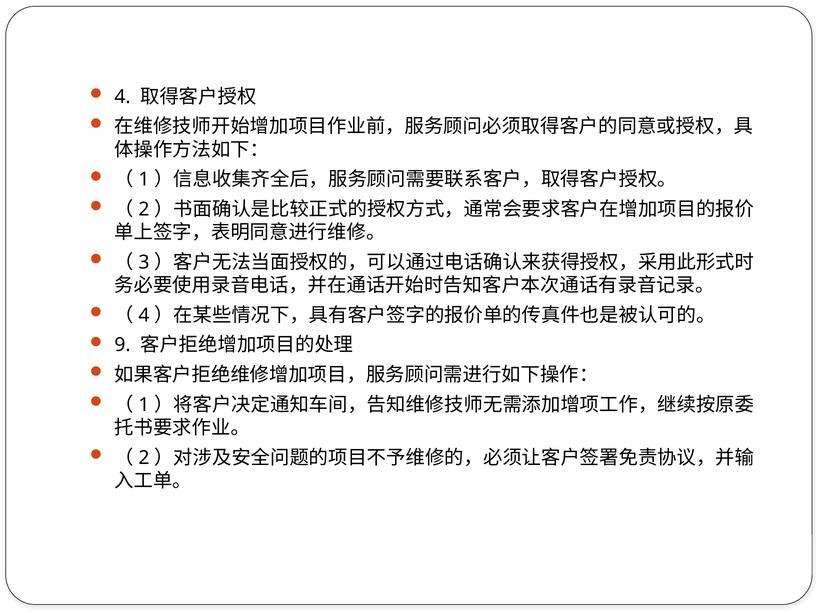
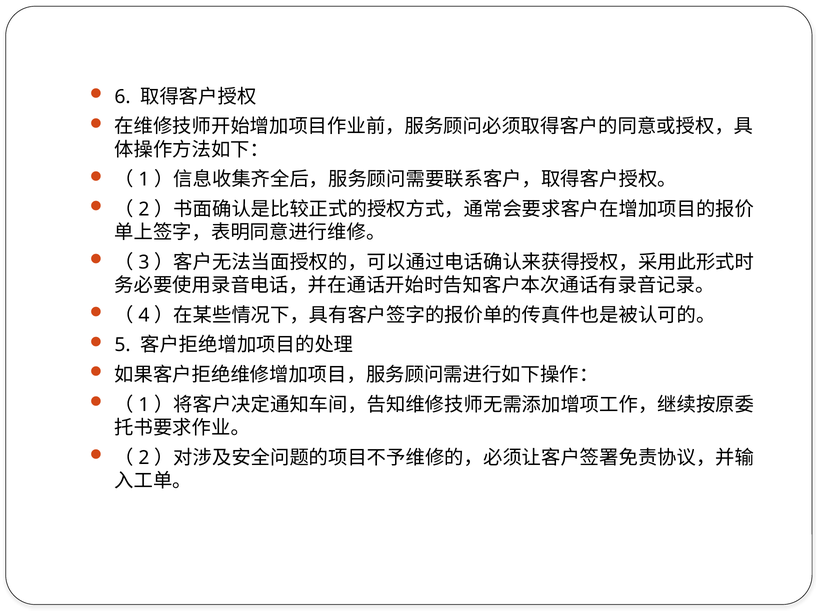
4: 4 -> 6 (123, 97)
9: 9 -> 5 (123, 345)
